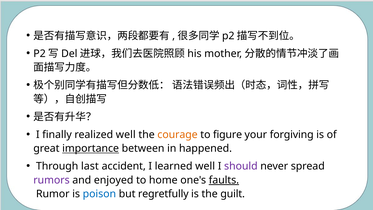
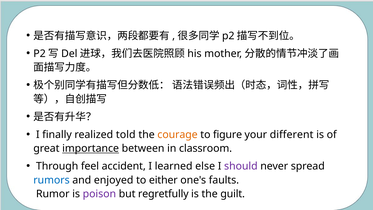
realized well: well -> told (126, 134)
forgiving: forgiving -> different (292, 134)
happened: happened -> classroom (206, 148)
last: last -> feel (90, 166)
learned well: well -> else (205, 166)
rumors colour: purple -> blue (51, 180)
home: home -> either (163, 180)
faults underline: present -> none (224, 180)
poison colour: blue -> purple (99, 194)
